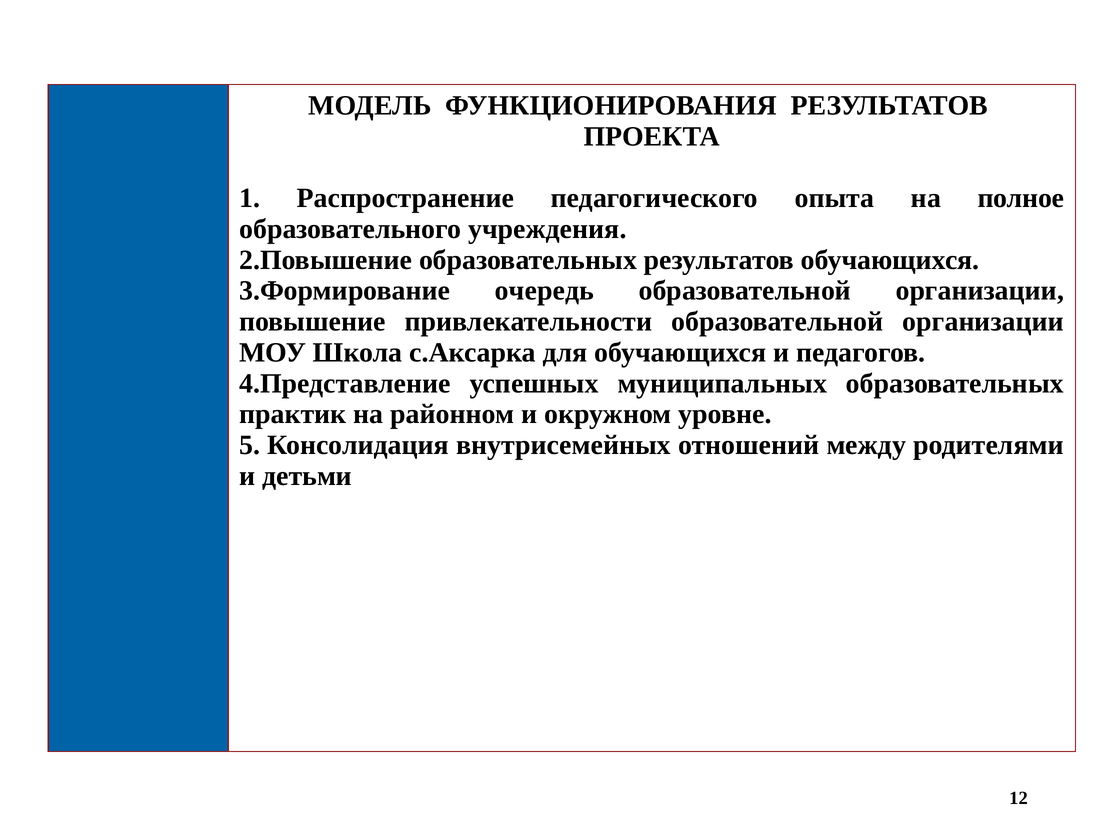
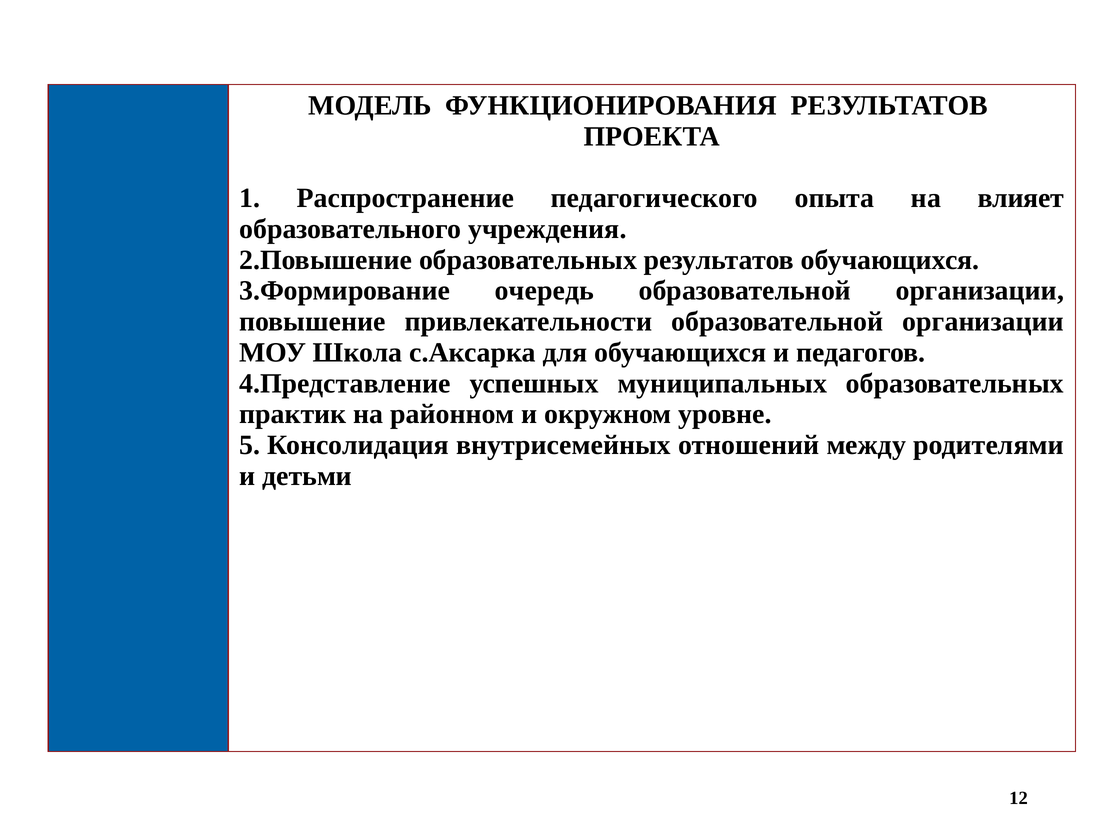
полное: полное -> влияет (1021, 198)
